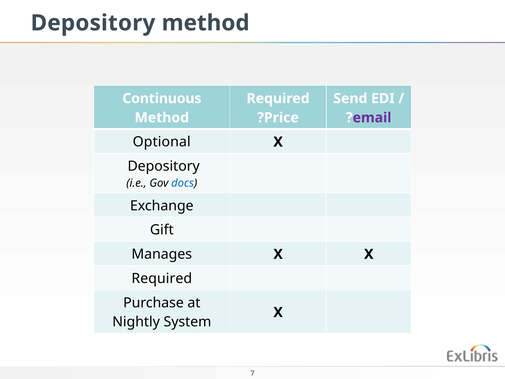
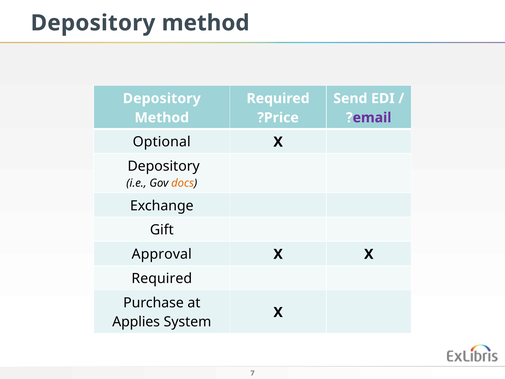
Continuous: Continuous -> Depository (162, 98)
docs colour: blue -> orange (183, 183)
Manages: Manages -> Approval (162, 254)
Nightly: Nightly -> Applies (136, 322)
